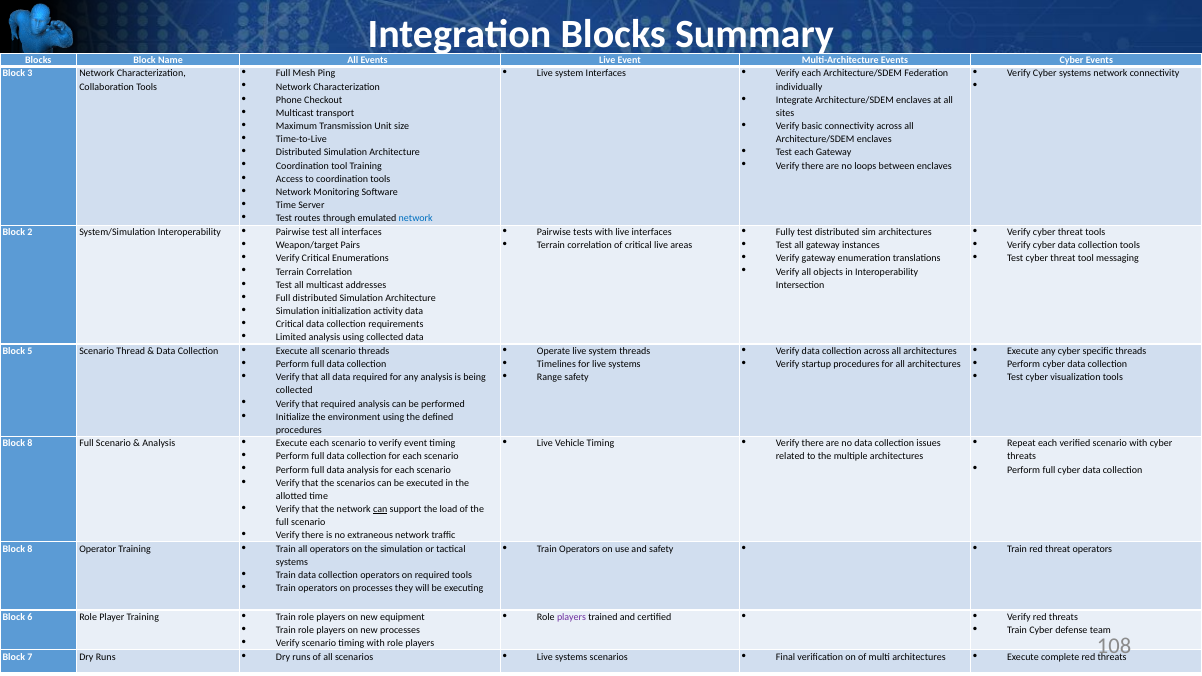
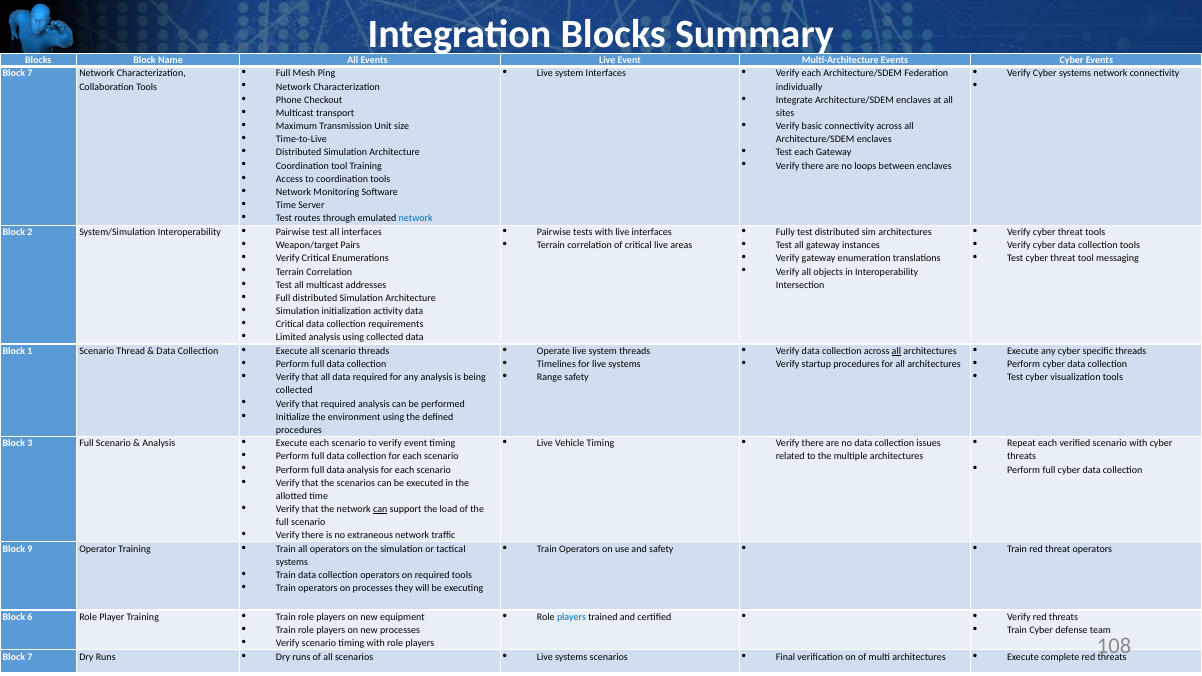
3: 3 -> 7 (30, 74)
all underline: none -> present (896, 351)
5: 5 -> 1 (30, 351)
8: 8 -> 3 (30, 444)
8: 8 -> 9 (30, 549)
players colour: purple -> blue (571, 617)
